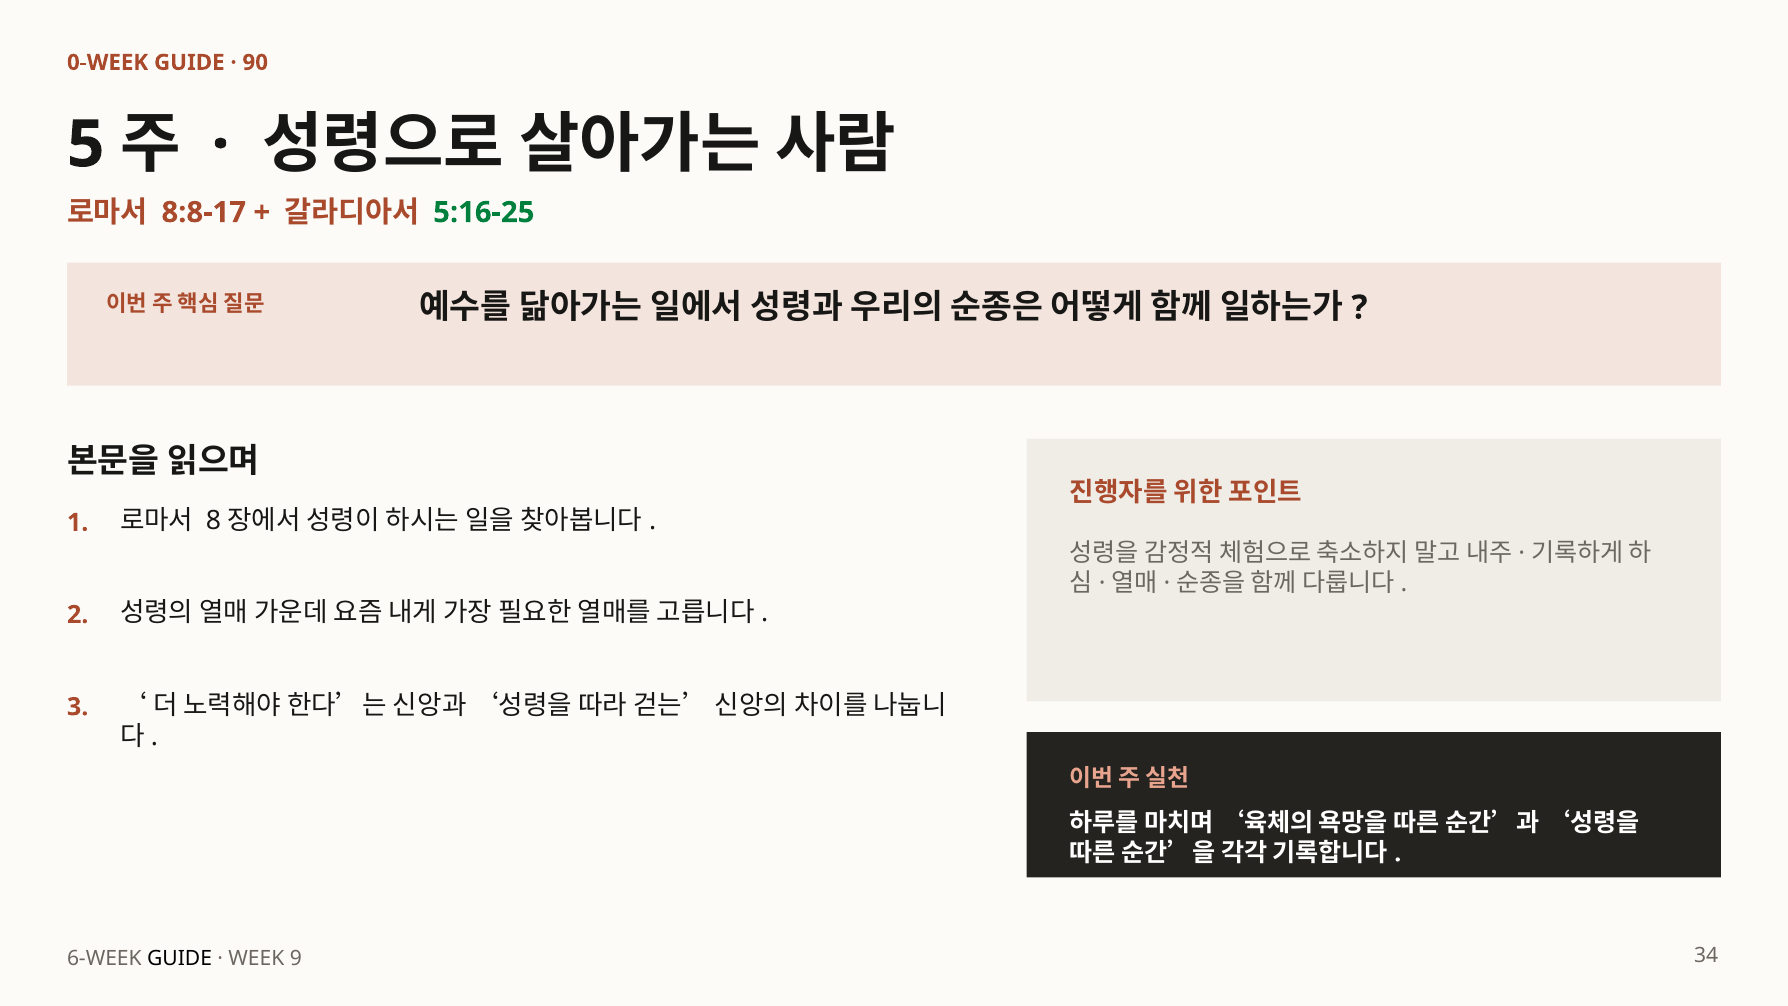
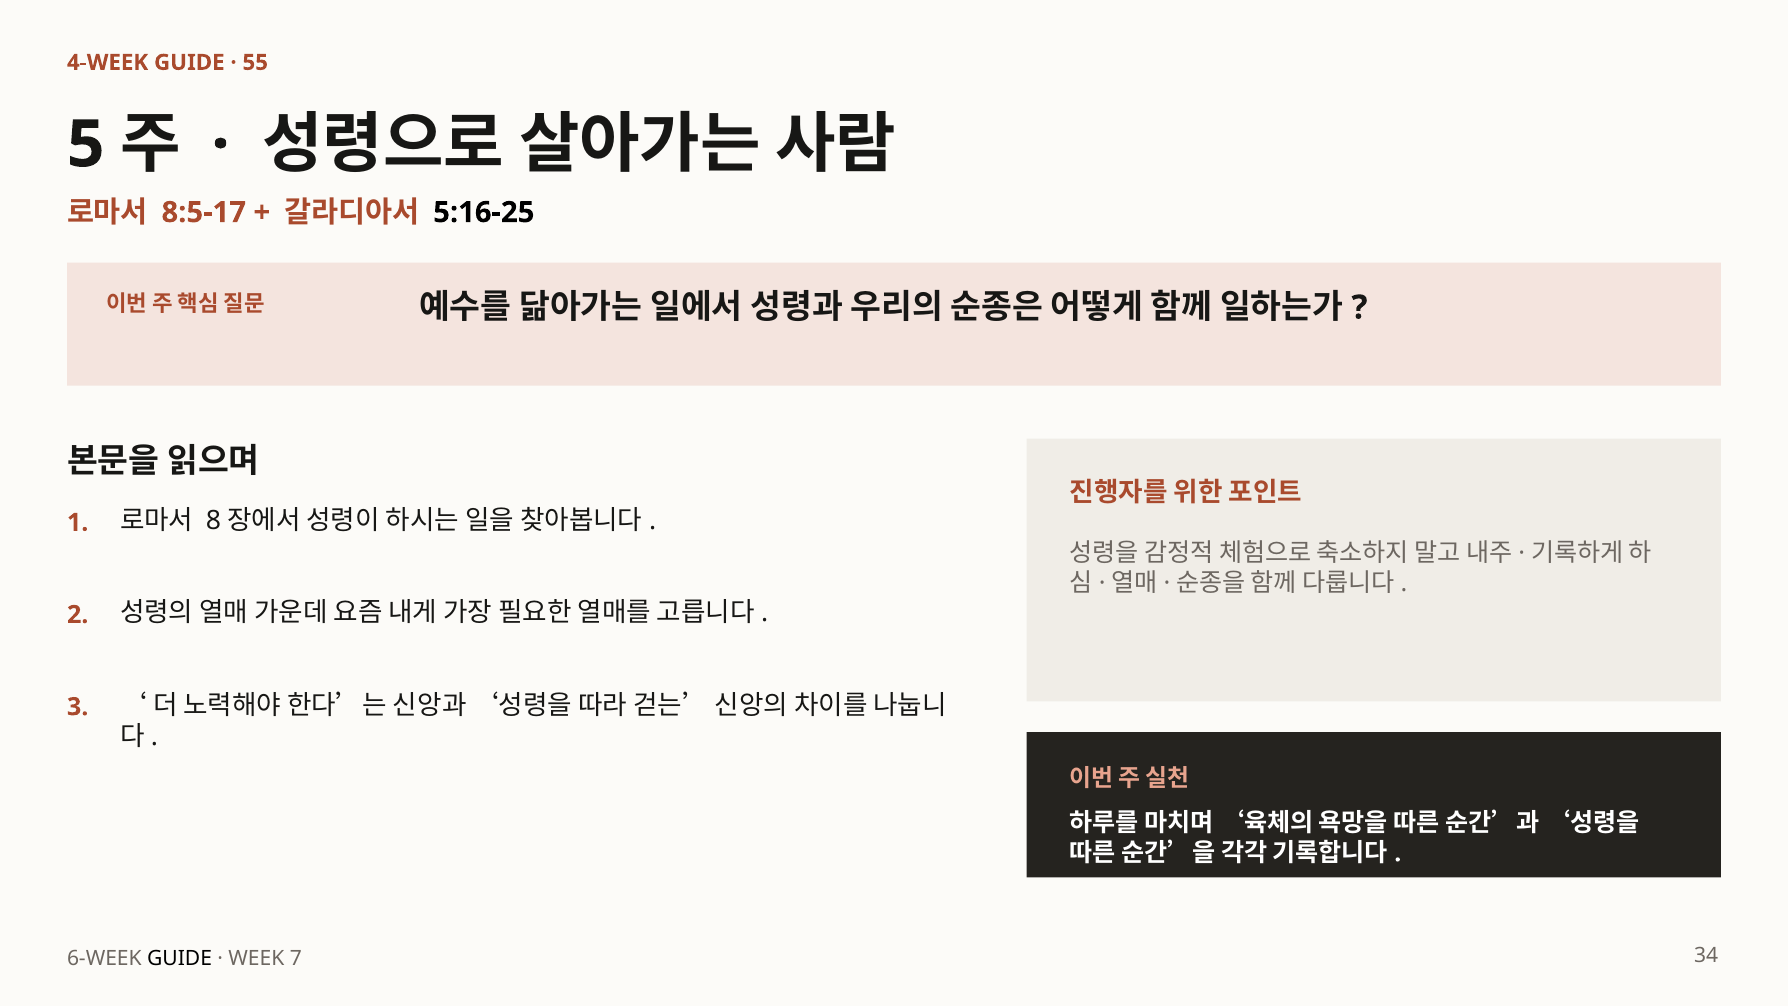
0-WEEK: 0-WEEK -> 4-WEEK (108, 62)
90: 90 -> 55 (255, 62)
8:8-17: 8:8-17 -> 8:5-17 (204, 212)
5:16-25 colour: green -> black (484, 212)
9: 9 -> 7 (296, 958)
